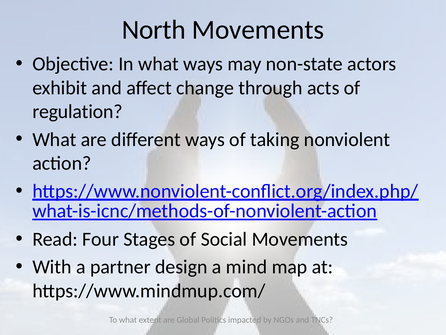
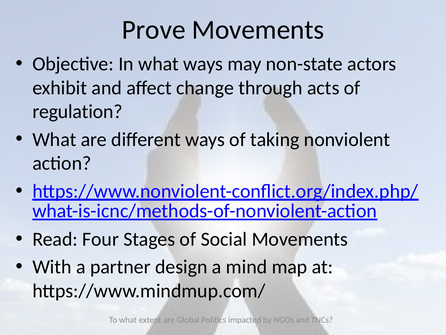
North: North -> Prove (154, 30)
